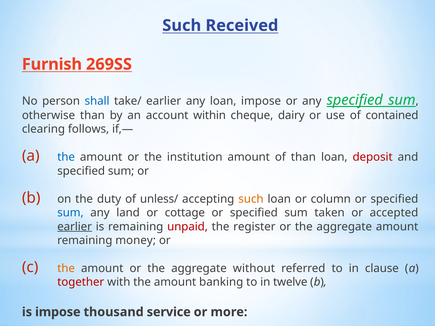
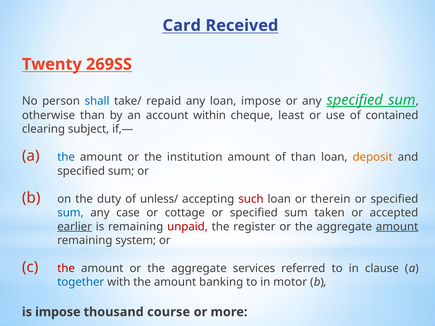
Such: Such -> Card (182, 26)
Furnish: Furnish -> Twenty (52, 64)
take/ earlier: earlier -> repaid (164, 101)
dairy: dairy -> least (291, 115)
follows: follows -> subject (89, 129)
deposit colour: red -> orange (373, 157)
such colour: orange -> red (251, 199)
column: column -> therein (331, 199)
land: land -> case (128, 213)
amount underline: none -> present (397, 227)
money: money -> system (136, 240)
the colour: orange -> red (66, 269)
without: without -> services (254, 269)
together colour: red -> blue (81, 282)
twelve: twelve -> motor (290, 282)
service: service -> course (169, 312)
